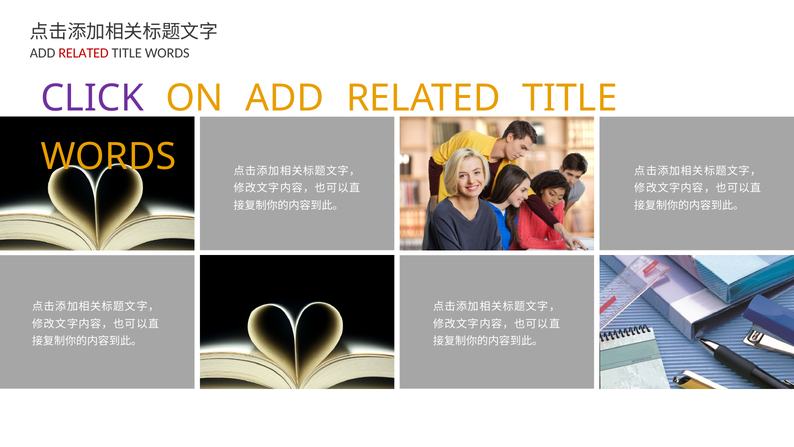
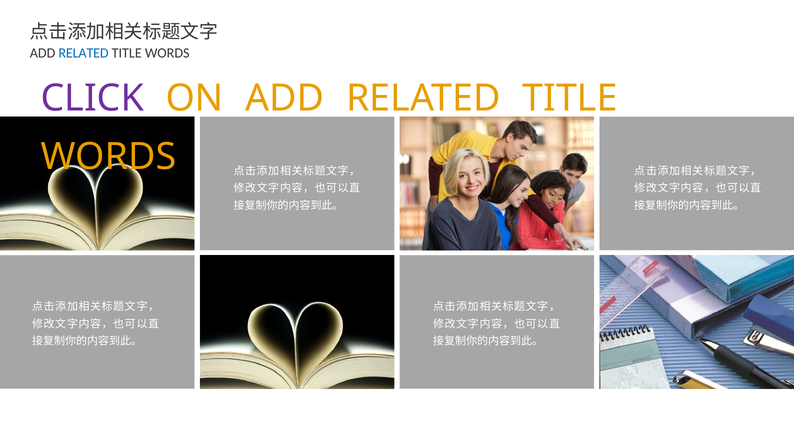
RELATED colour: red -> blue (84, 53)
